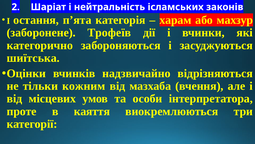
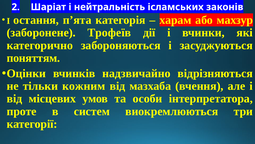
шиїтська: шиїтська -> поняттям (33, 58)
каяття: каяття -> систем (92, 111)
